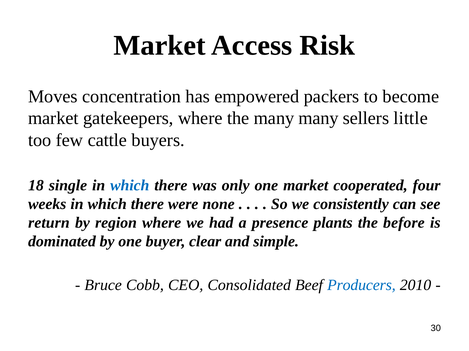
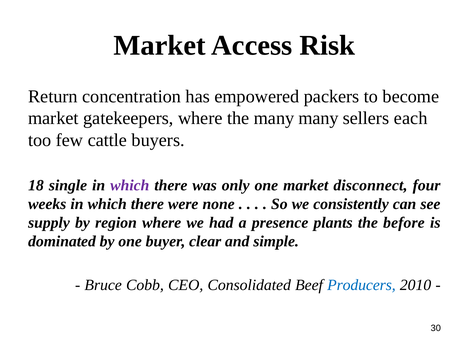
Moves: Moves -> Return (53, 97)
little: little -> each (411, 119)
which colour: blue -> purple (130, 186)
cooperated: cooperated -> disconnect (370, 186)
return: return -> supply (49, 223)
